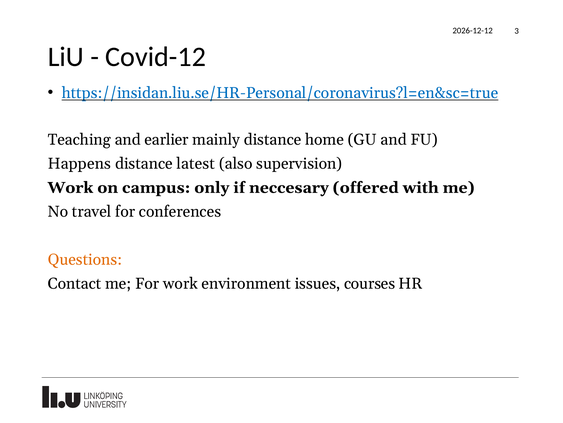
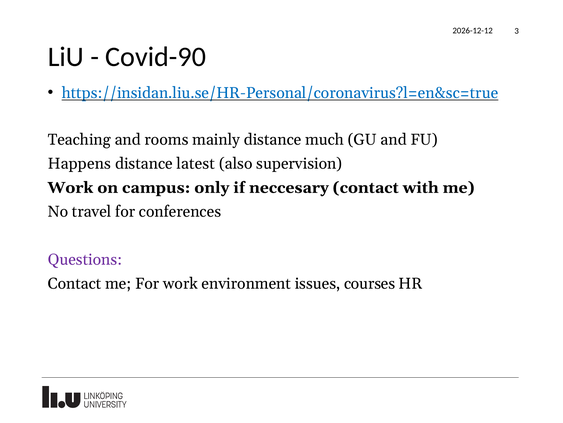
Covid-12: Covid-12 -> Covid-90 (156, 57)
earlier: earlier -> rooms (167, 139)
home: home -> much (325, 139)
neccesary offered: offered -> contact (366, 187)
Questions colour: orange -> purple (85, 259)
